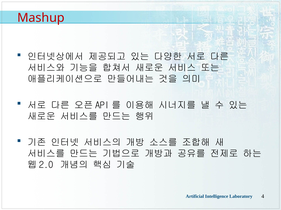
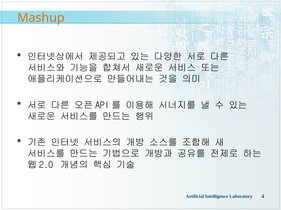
Mashup colour: red -> orange (41, 18)
